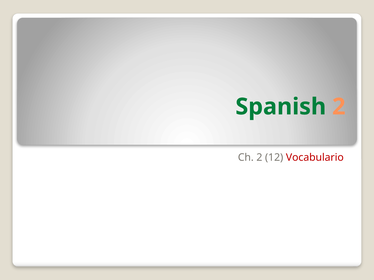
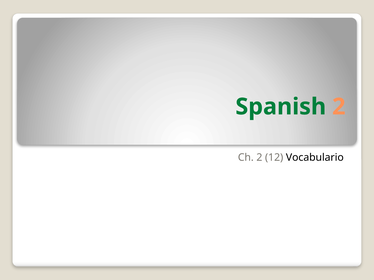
Vocabulario colour: red -> black (315, 158)
